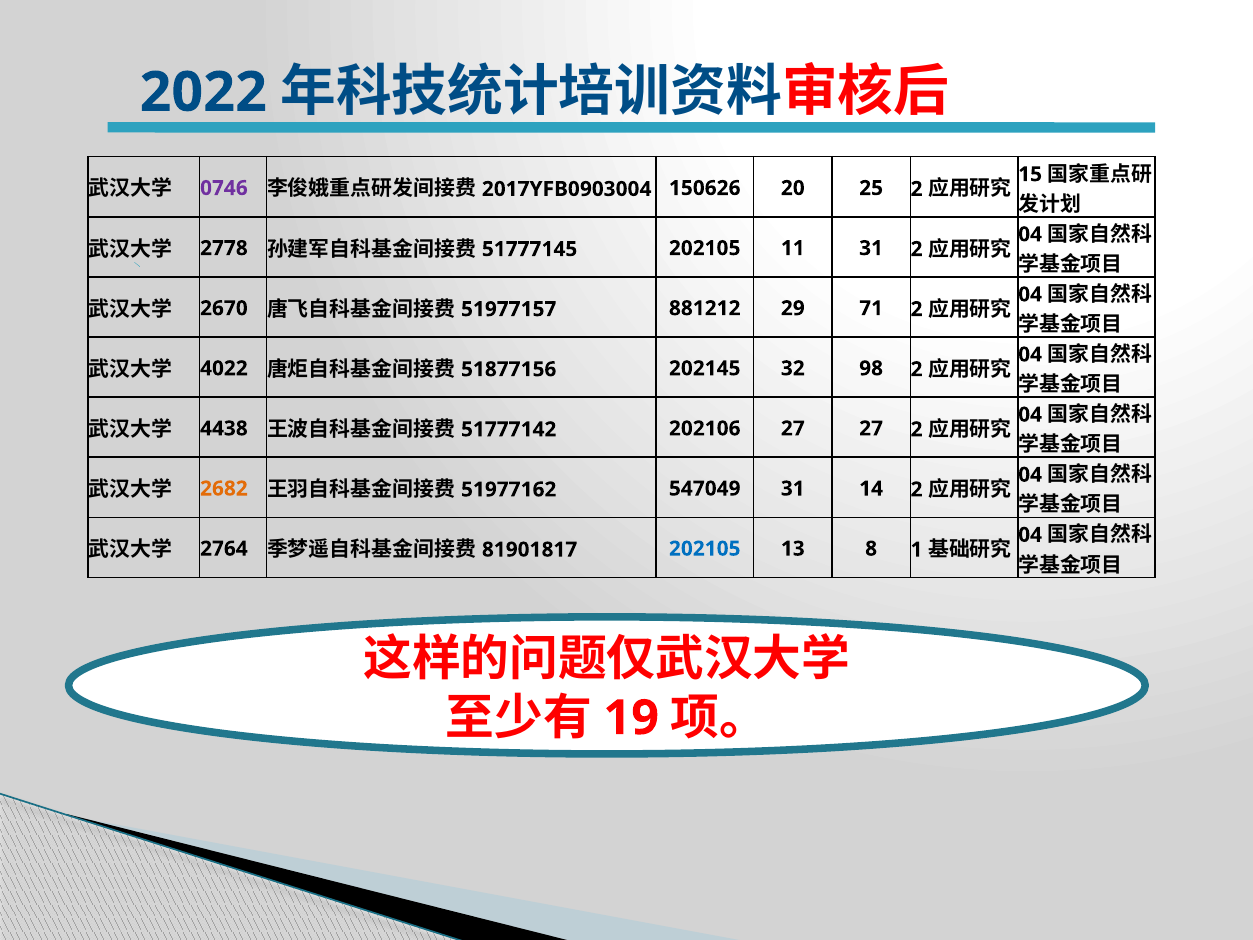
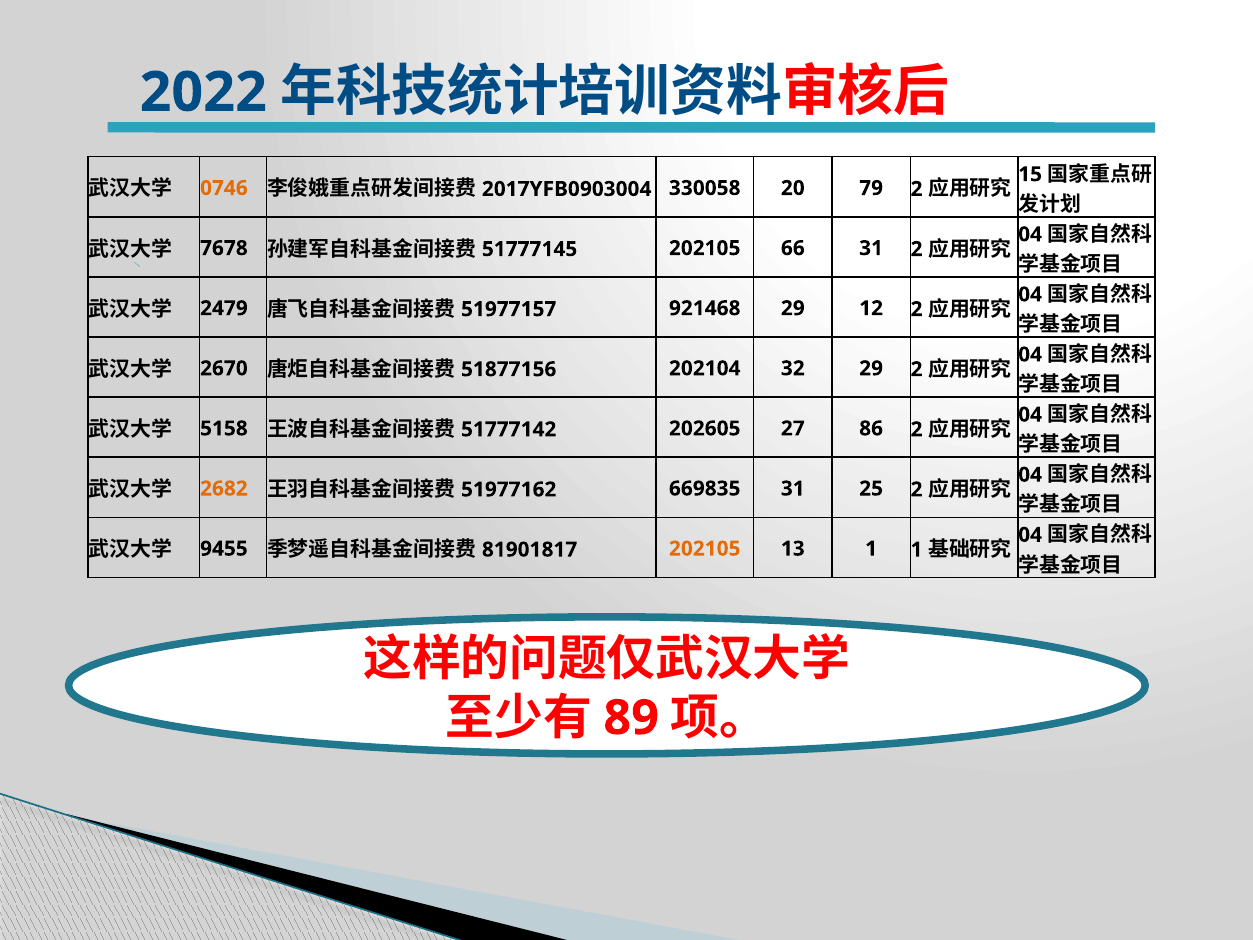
0746 colour: purple -> orange (224, 188)
150626: 150626 -> 330058 (705, 188)
25: 25 -> 79 (871, 188)
2778: 2778 -> 7678 (224, 248)
11: 11 -> 66 (793, 248)
2670: 2670 -> 2479 (224, 308)
881212: 881212 -> 921468 (705, 308)
71: 71 -> 12 (871, 308)
4022: 4022 -> 2670 (224, 368)
202145: 202145 -> 202104 (705, 368)
32 98: 98 -> 29 (871, 368)
4438: 4438 -> 5158 (224, 428)
202106: 202106 -> 202605 (705, 428)
27 27: 27 -> 86 (871, 428)
547049: 547049 -> 669835 (705, 488)
14: 14 -> 25 (871, 488)
2764: 2764 -> 9455 (224, 549)
202105 colour: blue -> orange (705, 549)
13 8: 8 -> 1 (871, 549)
19: 19 -> 89 (631, 718)
